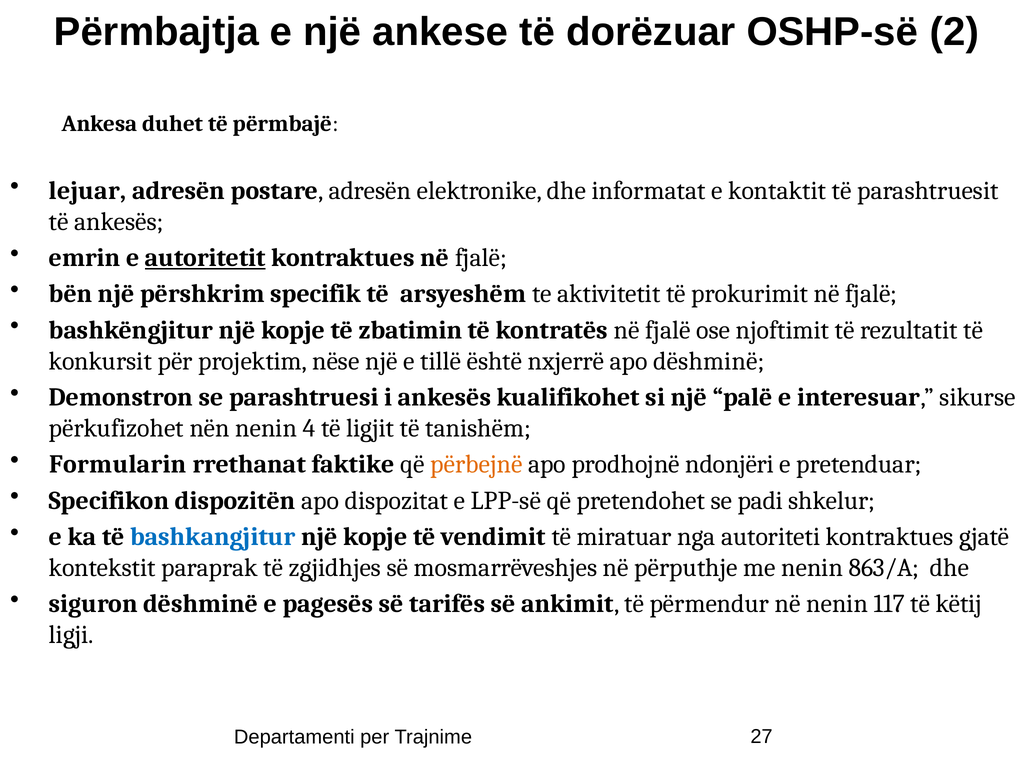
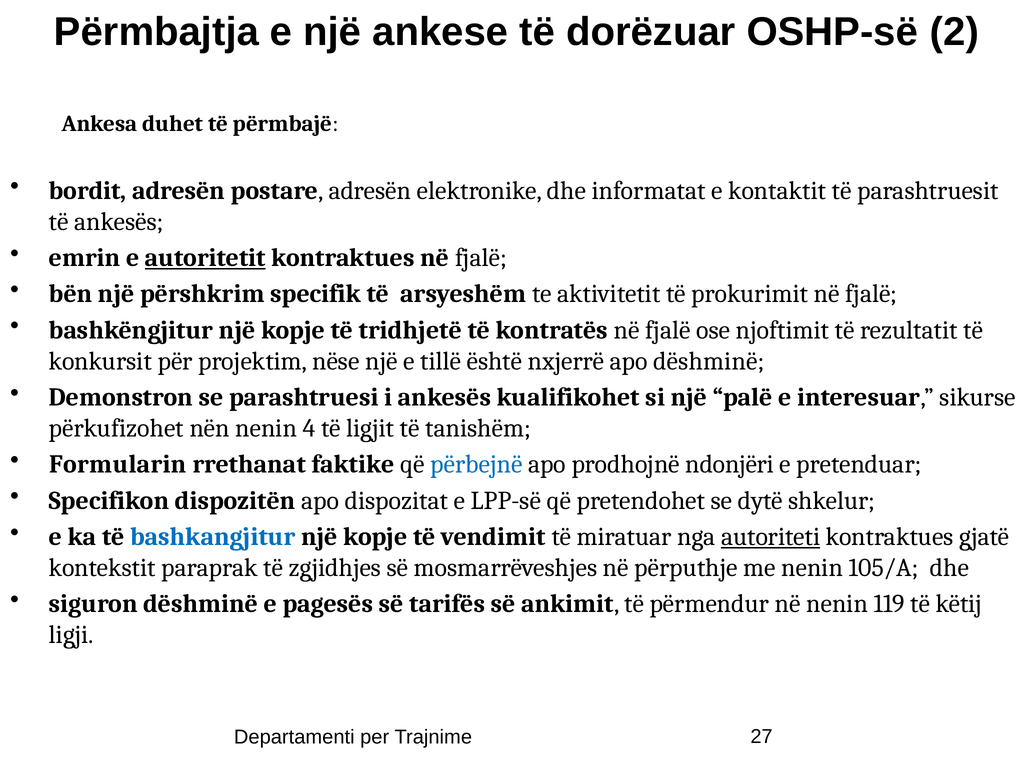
lejuar: lejuar -> bordit (88, 191)
zbatimin: zbatimin -> tridhjetë (410, 330)
përbejnë colour: orange -> blue (476, 464)
padi: padi -> dytë (760, 500)
autoriteti underline: none -> present (771, 537)
863/A: 863/A -> 105/A (884, 568)
117: 117 -> 119 (889, 604)
